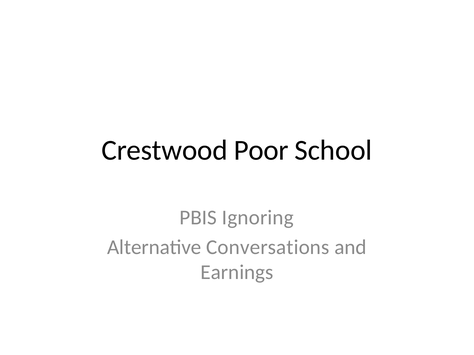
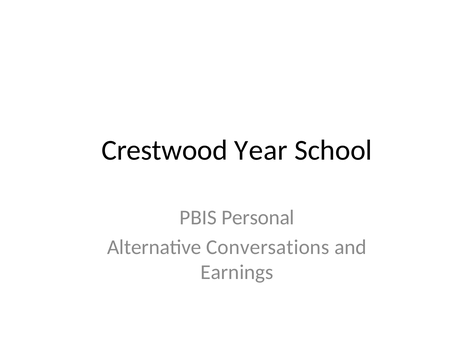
Poor: Poor -> Year (261, 151)
Ignoring: Ignoring -> Personal (258, 218)
